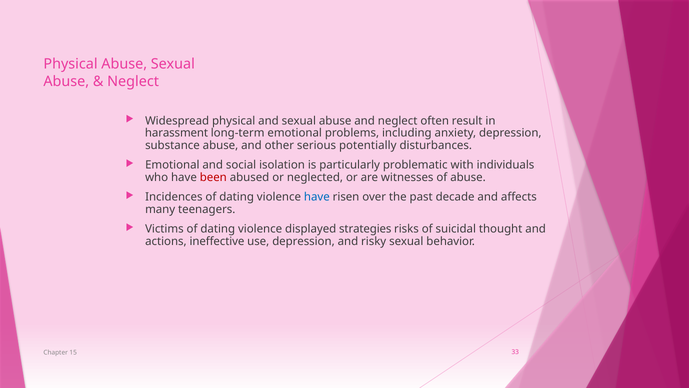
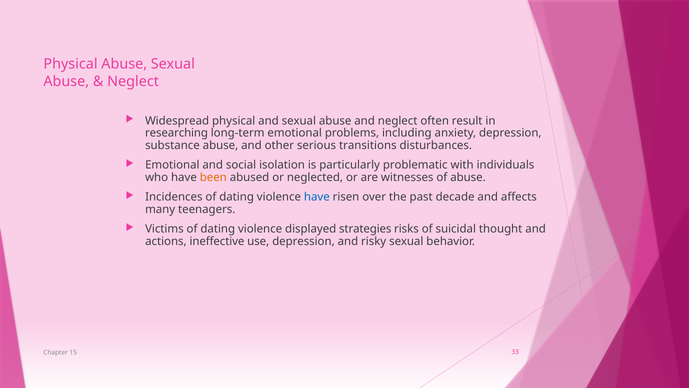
harassment: harassment -> researching (177, 133)
potentially: potentially -> transitions (368, 145)
been colour: red -> orange (213, 177)
